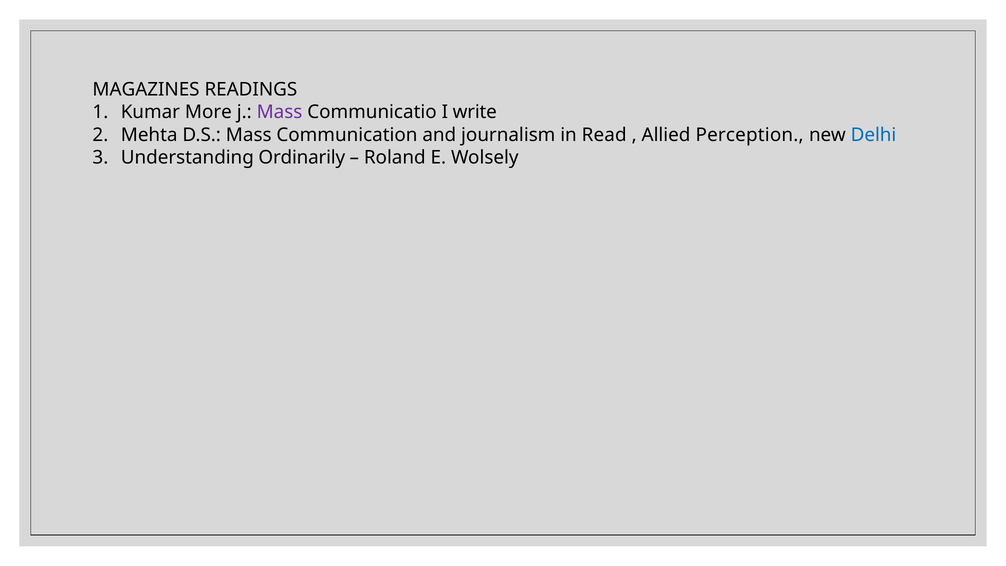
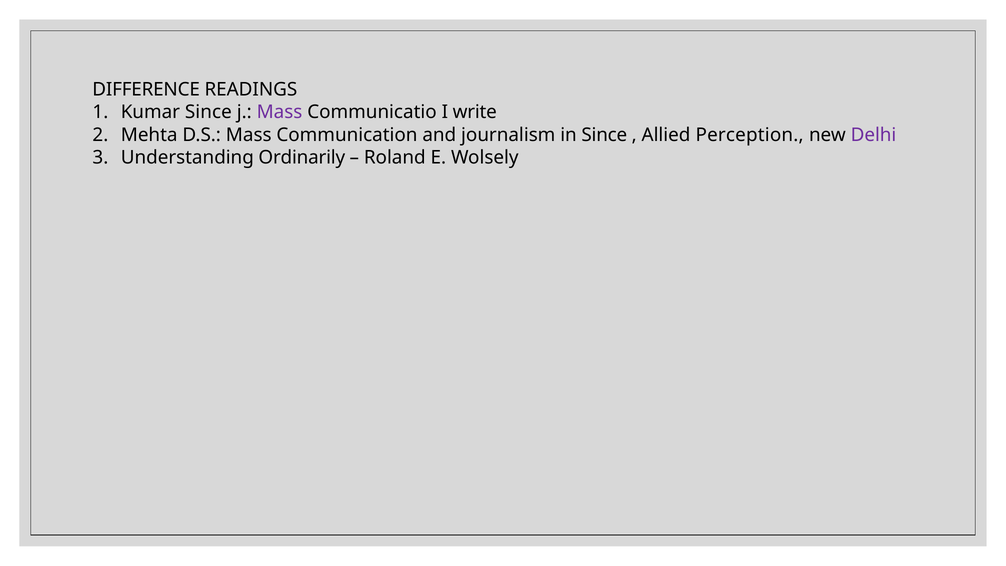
MAGAZINES: MAGAZINES -> DIFFERENCE (146, 90)
Kumar More: More -> Since (208, 112)
in Read: Read -> Since (604, 135)
Delhi colour: blue -> purple (873, 135)
